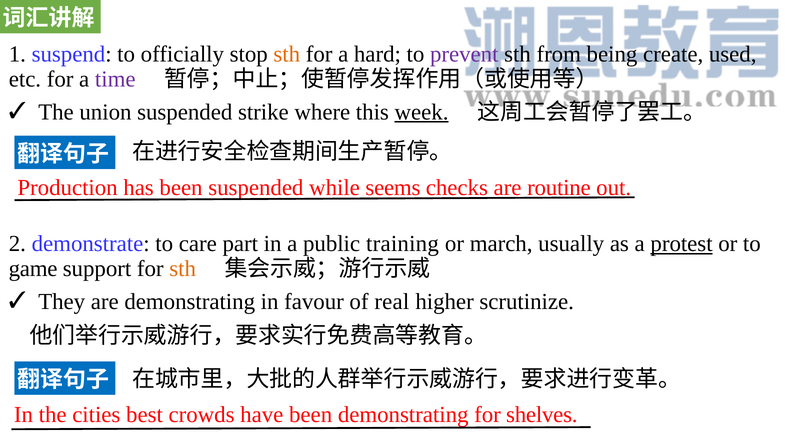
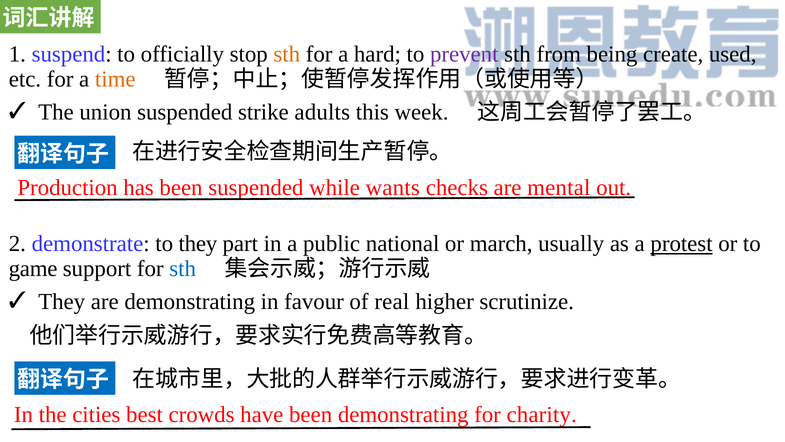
time colour: purple -> orange (115, 79)
where: where -> adults (322, 112)
week underline: present -> none (422, 112)
seems: seems -> wants (393, 187)
routine: routine -> mental (559, 187)
to care: care -> they (198, 243)
training: training -> national (403, 243)
sth colour: orange -> blue (183, 268)
shelves: shelves -> charity (542, 414)
